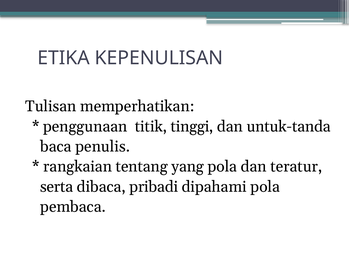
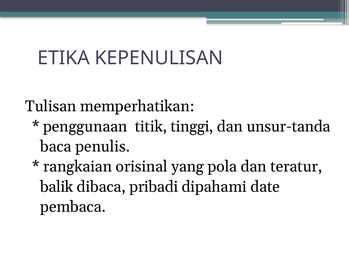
untuk-tanda: untuk-tanda -> unsur-tanda (289, 126)
tentang: tentang -> orisinal (142, 166)
serta: serta -> balik (57, 187)
dipahami pola: pola -> date (265, 187)
